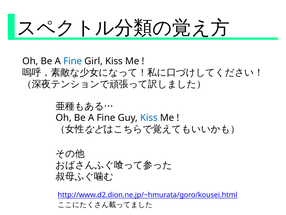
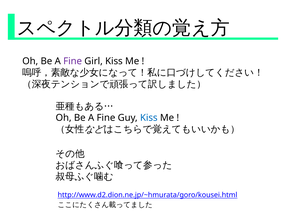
Fine colour: blue -> purple (73, 61)
